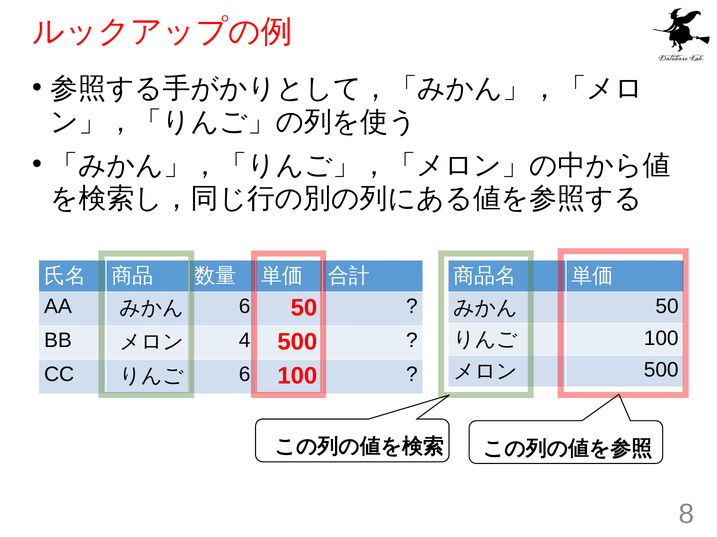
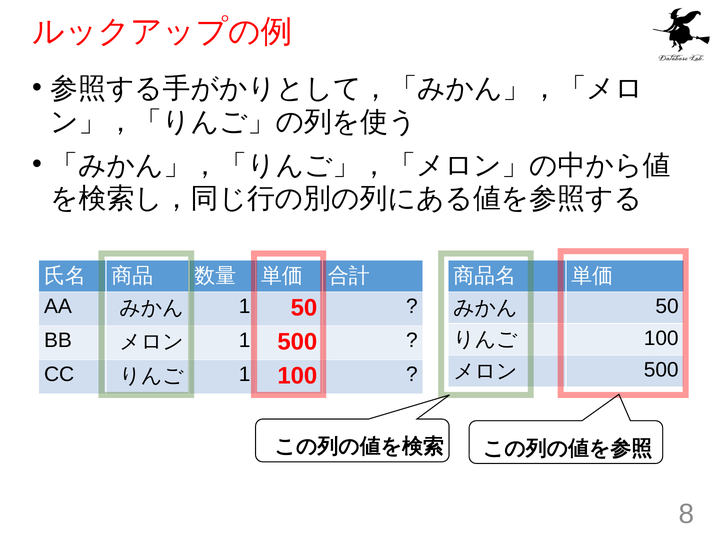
6: 6 -> 1 (245, 307)
4: 4 -> 1 (245, 341)
6: 6 -> 1 (245, 375)
